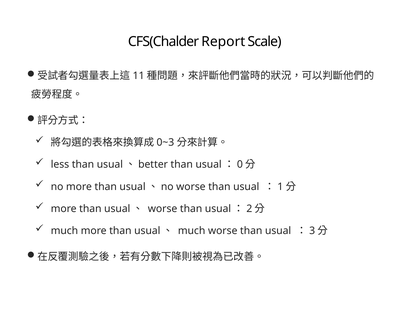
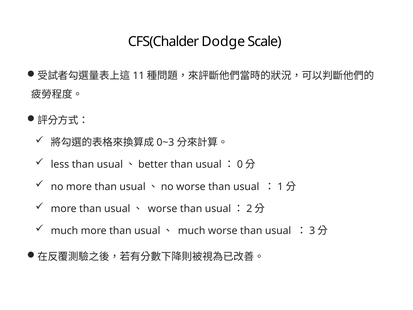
Report: Report -> Dodge (223, 41)
